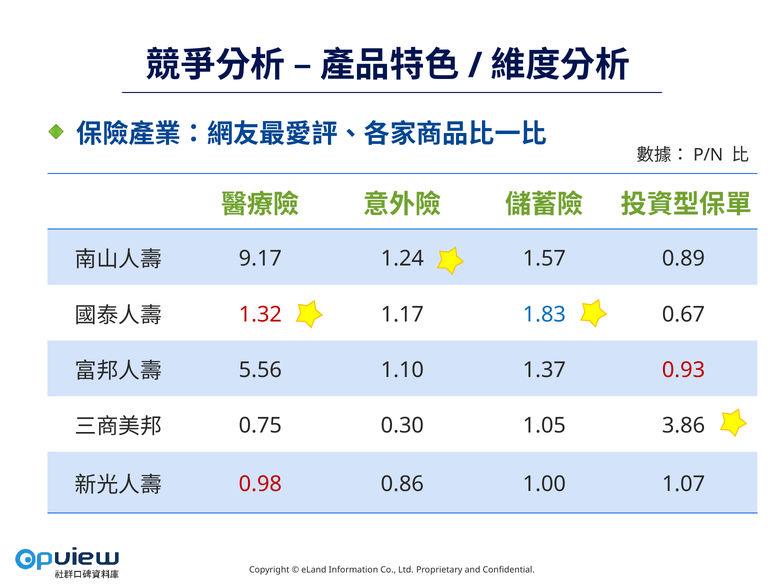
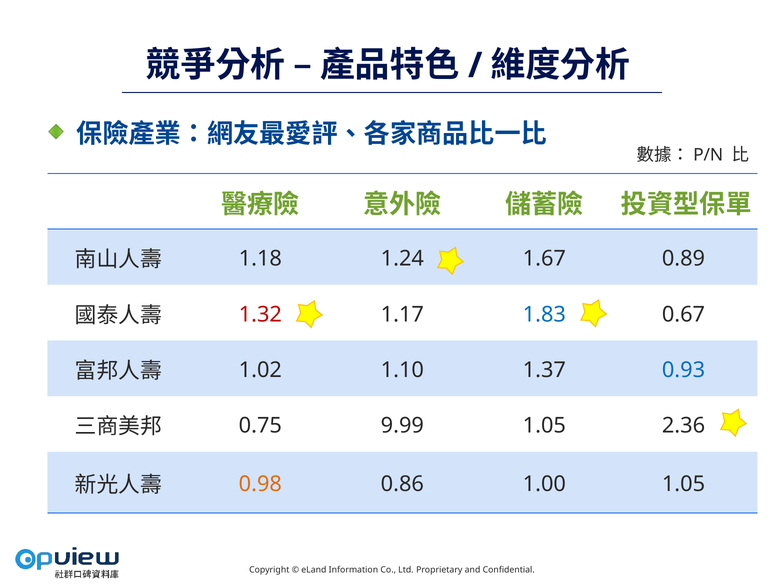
9.17: 9.17 -> 1.18 (260, 259)
1.57: 1.57 -> 1.67 (544, 259)
5.56: 5.56 -> 1.02 (260, 370)
0.93 colour: red -> blue (683, 370)
0.30: 0.30 -> 9.99 (402, 426)
3.86: 3.86 -> 2.36 (683, 426)
0.98 colour: red -> orange (260, 484)
1.00 1.07: 1.07 -> 1.05 (683, 484)
